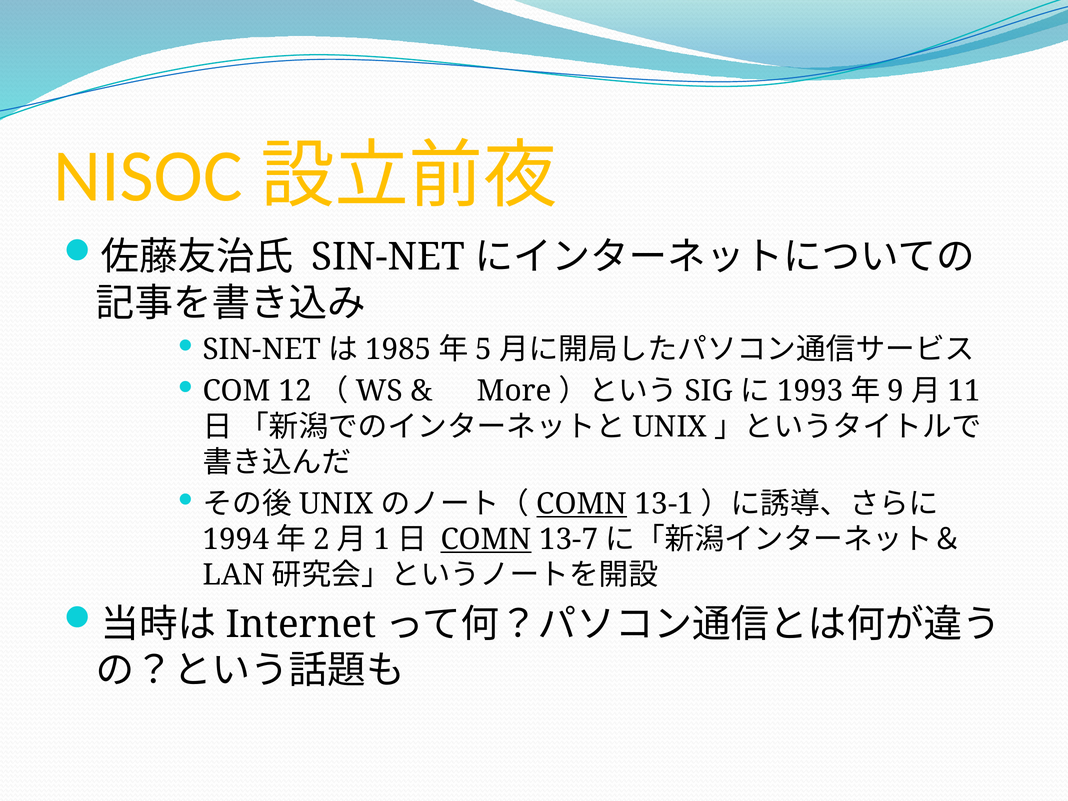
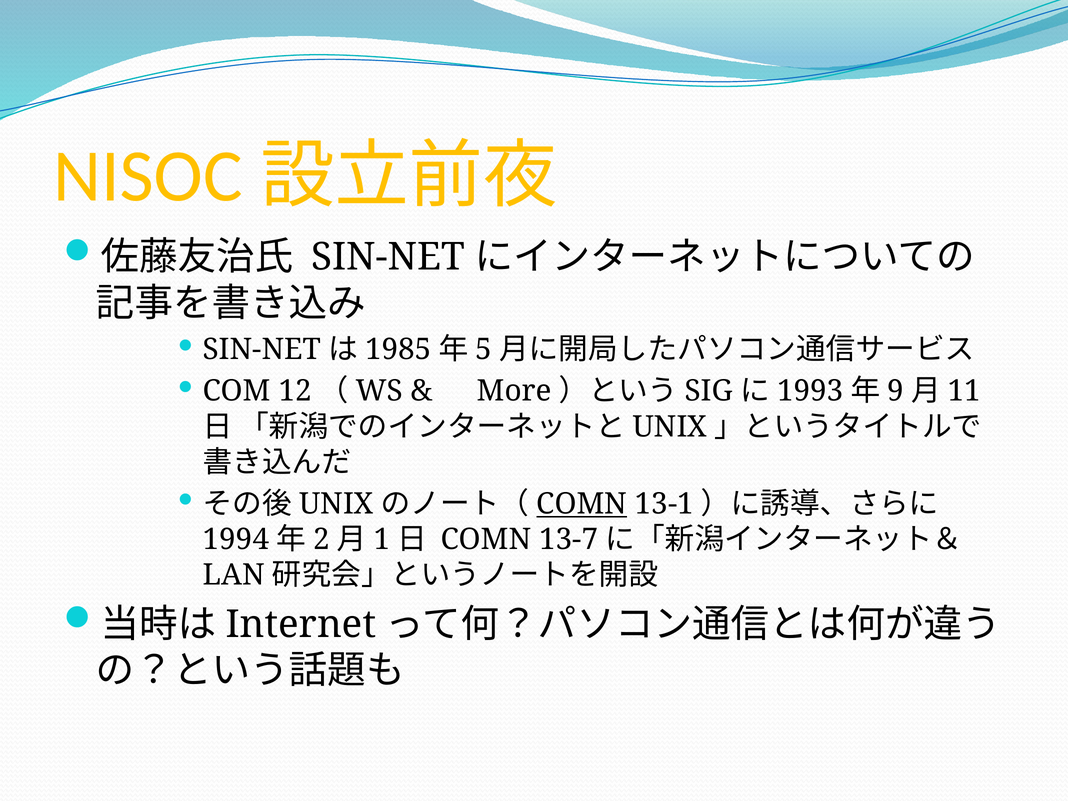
COMN underline: present -> none (486, 540)
